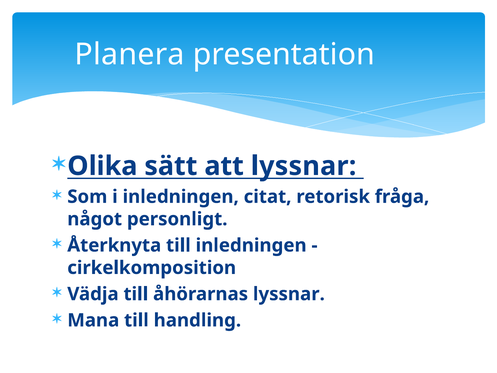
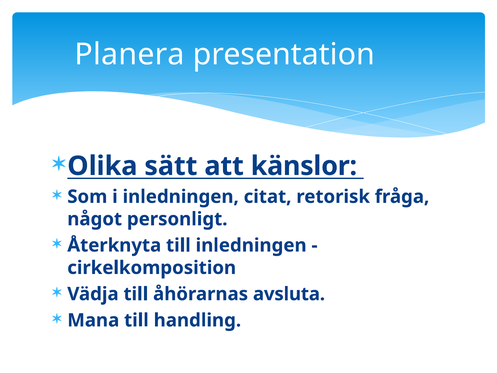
att lyssnar: lyssnar -> känslor (304, 166)
åhörarnas lyssnar: lyssnar -> avsluta (289, 294)
